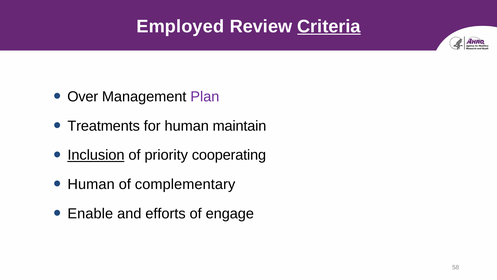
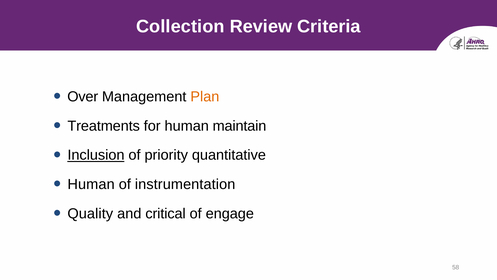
Employed: Employed -> Collection (180, 26)
Criteria underline: present -> none (329, 26)
Plan colour: purple -> orange (205, 97)
cooperating: cooperating -> quantitative (229, 155)
complementary: complementary -> instrumentation (185, 184)
Enable: Enable -> Quality (90, 213)
efforts: efforts -> critical (166, 213)
